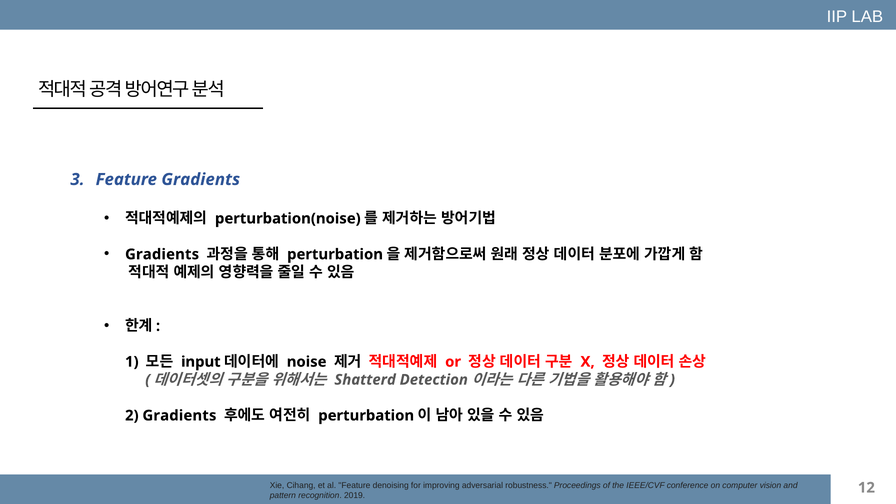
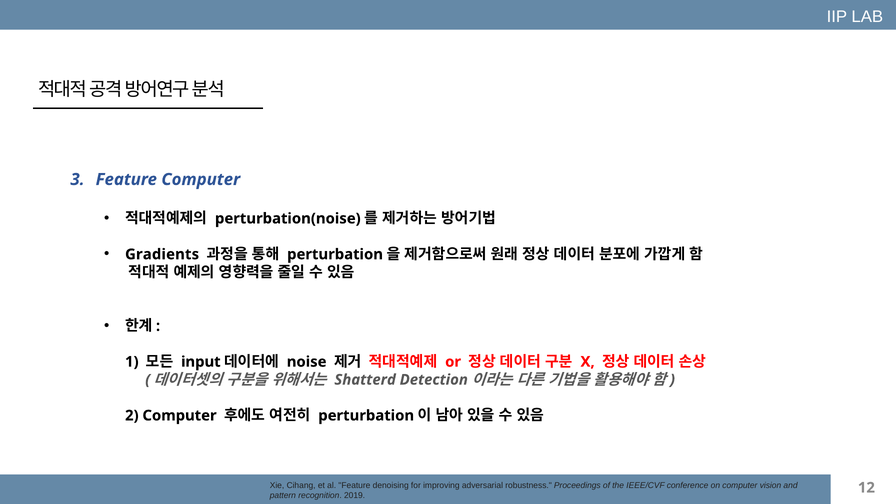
Feature Gradients: Gradients -> Computer (201, 179)
2 Gradients: Gradients -> Computer (180, 416)
